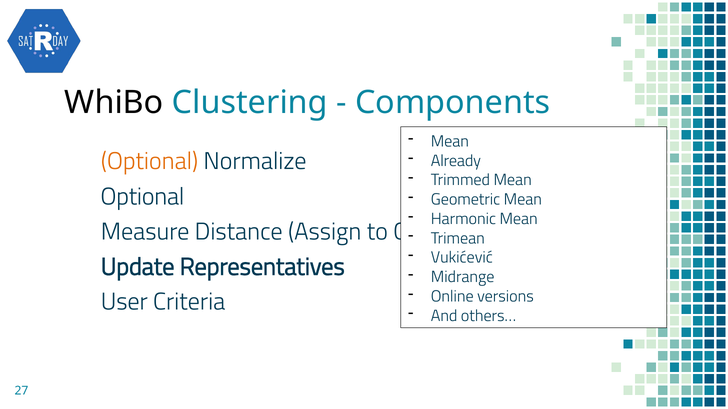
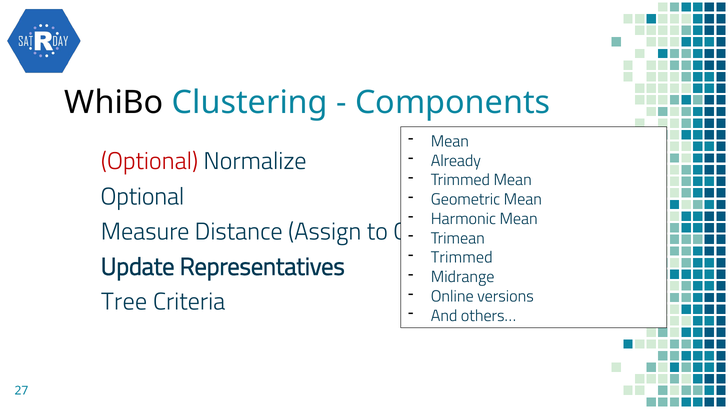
Optional colour: orange -> red (149, 162)
Vukićević: Vukićević -> Trimmed (462, 258)
User: User -> Tree (124, 302)
